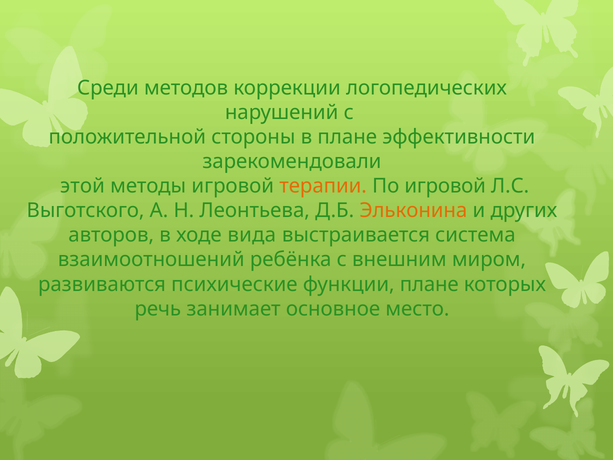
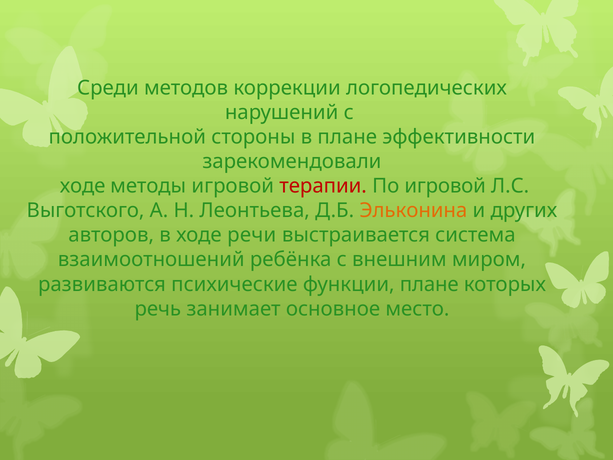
этой: этой -> ходе (83, 186)
терапии colour: orange -> red (323, 186)
вида: вида -> речи (252, 235)
